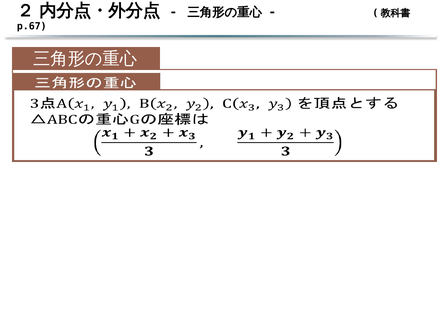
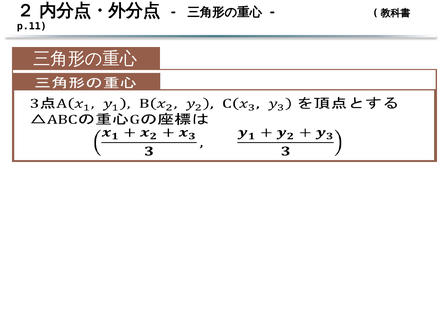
p.67: p.67 -> p.11 (32, 26)
